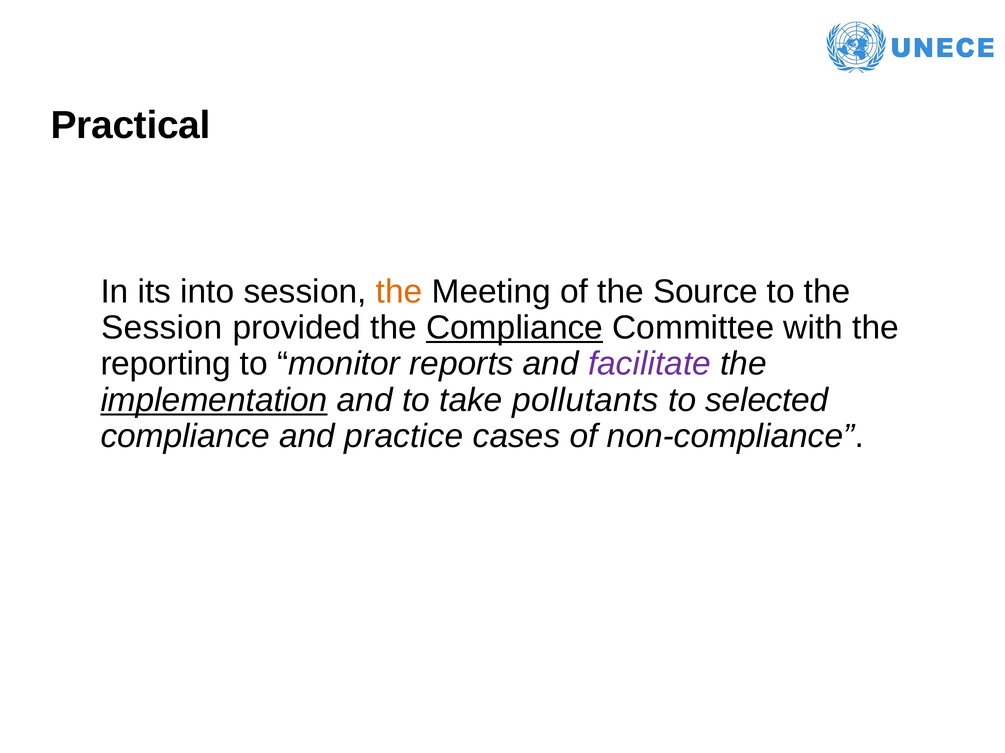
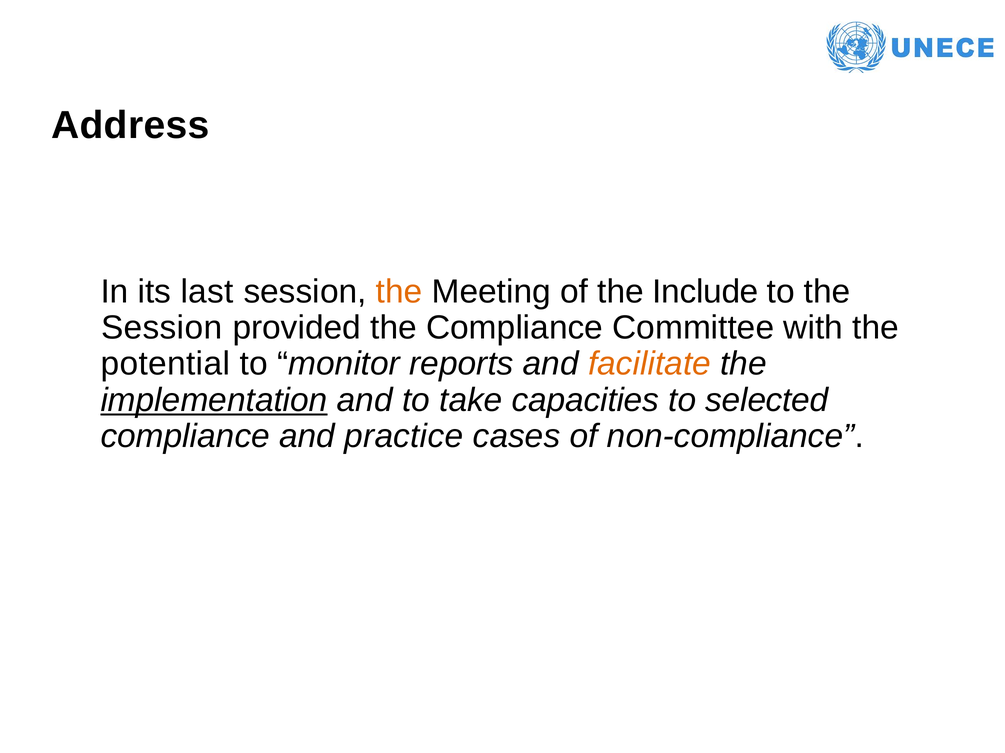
Practical: Practical -> Address (130, 125)
into: into -> last (207, 292)
Source: Source -> Include (705, 292)
Compliance underline: present -> none (515, 328)
reporting: reporting -> potential (165, 364)
facilitate colour: purple -> orange (649, 364)
pollutants: pollutants -> capacities (586, 400)
